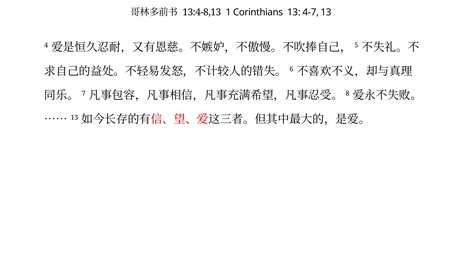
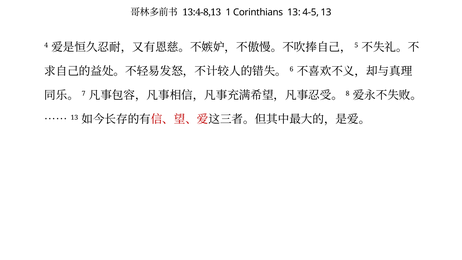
4-7: 4-7 -> 4-5 (311, 12)
